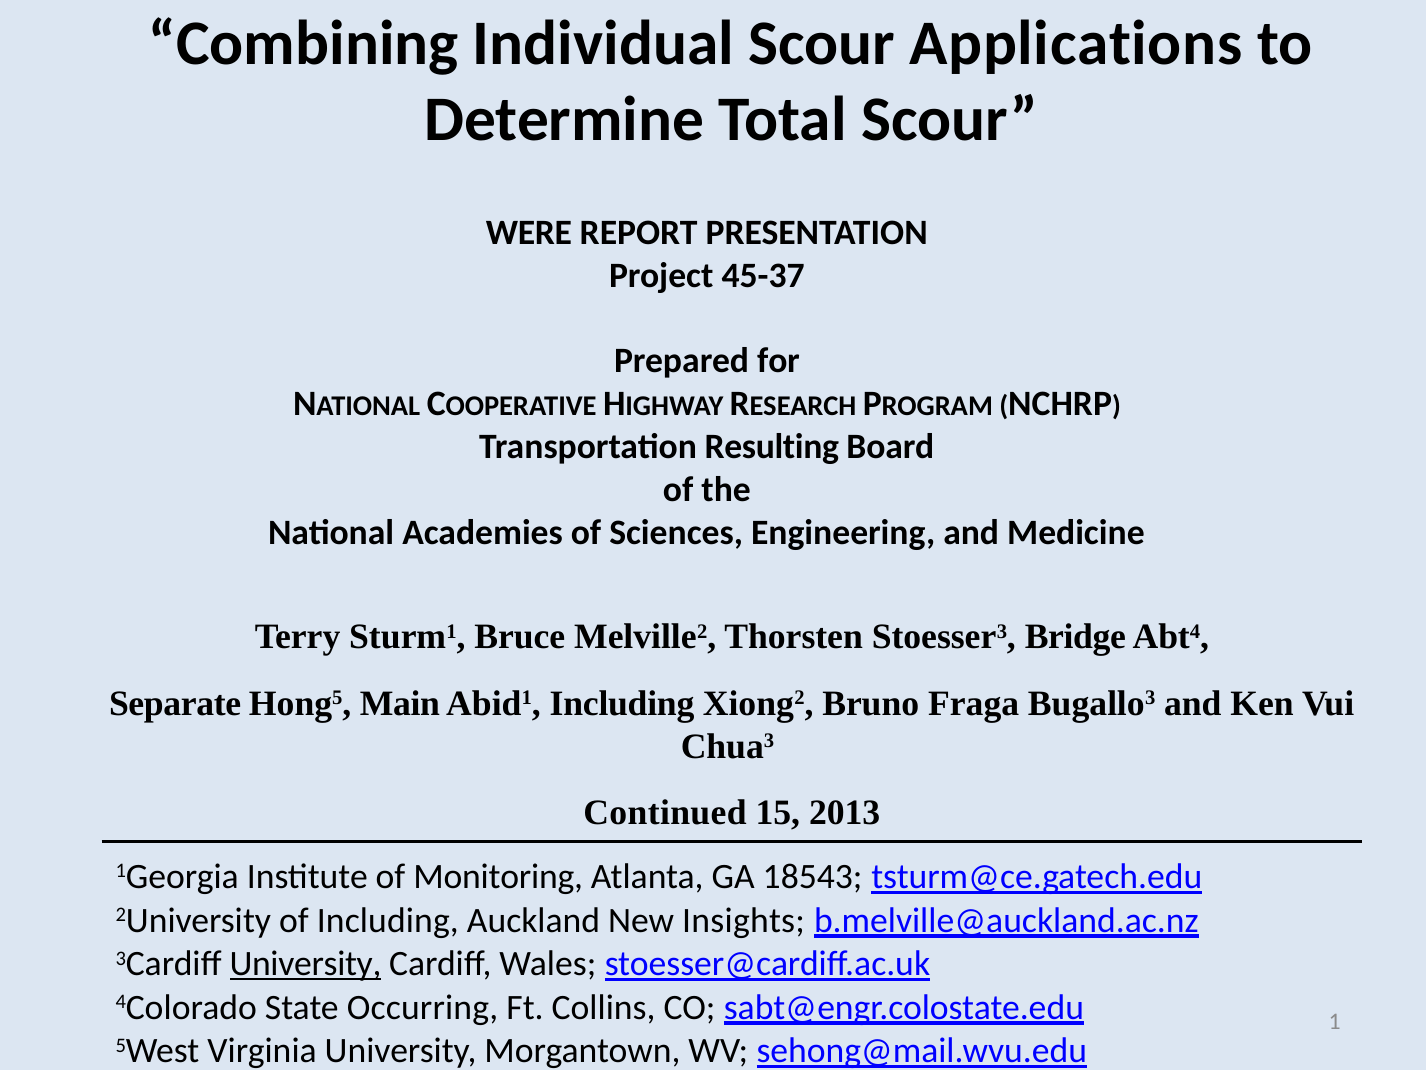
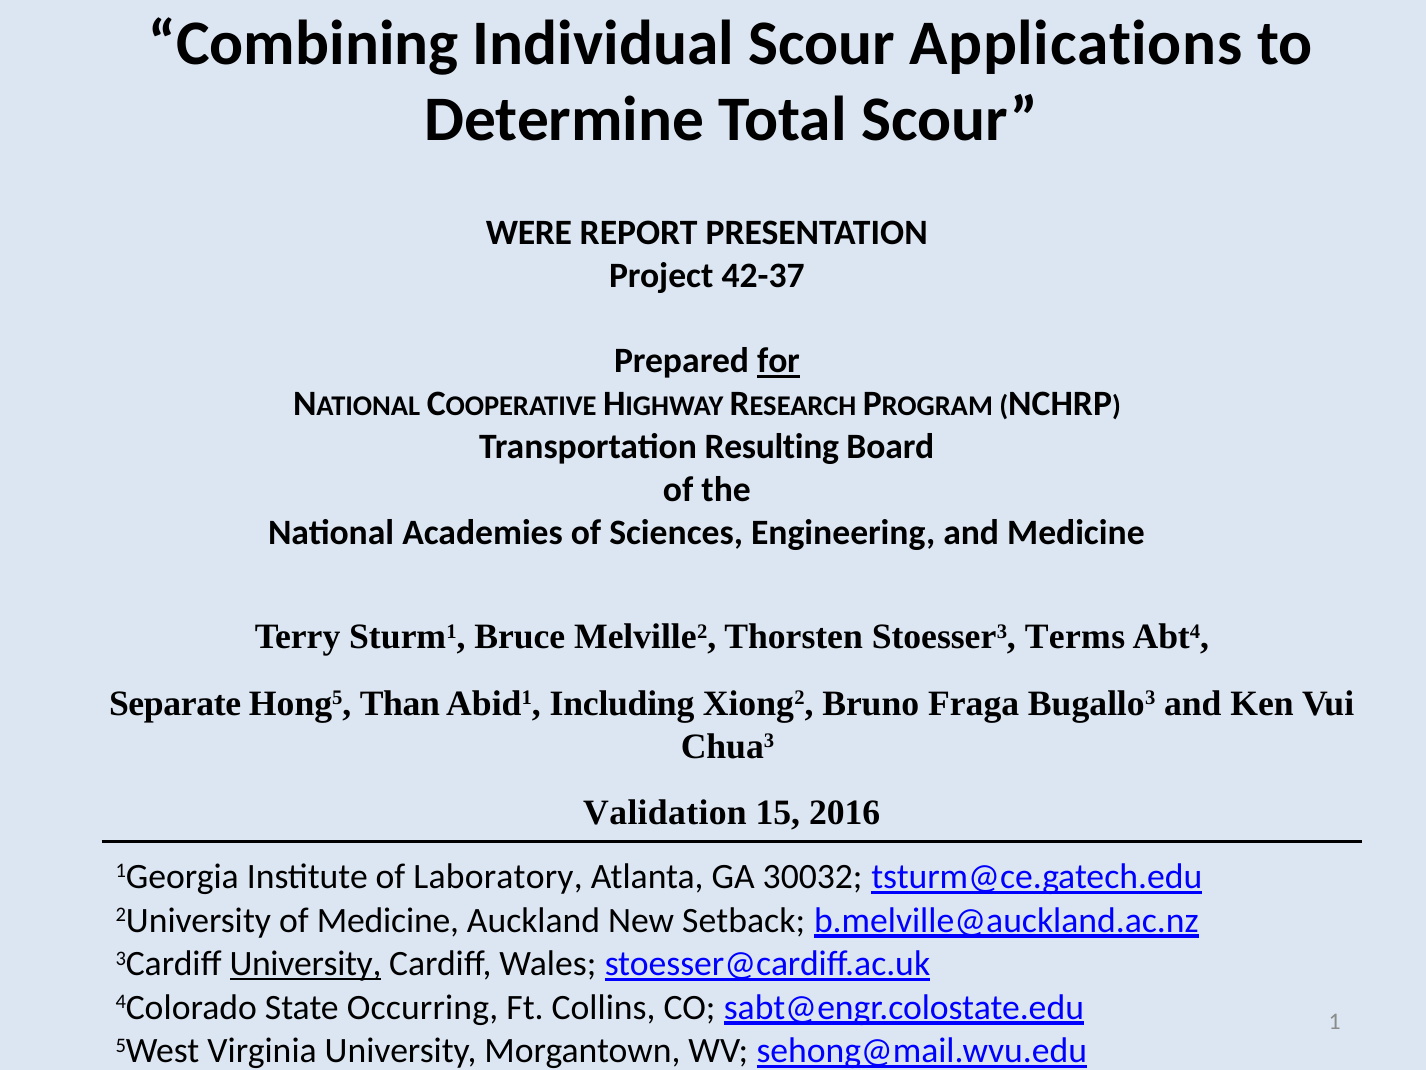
45-37: 45-37 -> 42-37 (763, 275)
for underline: none -> present (779, 361)
Bridge: Bridge -> Terms (1075, 637)
Main: Main -> Than (400, 703)
Continued: Continued -> Validation (665, 813)
2013: 2013 -> 2016 (845, 813)
Monitoring: Monitoring -> Laboratory (498, 876)
18543: 18543 -> 30032 (813, 876)
of Including: Including -> Medicine (388, 920)
Insights: Insights -> Setback (744, 920)
